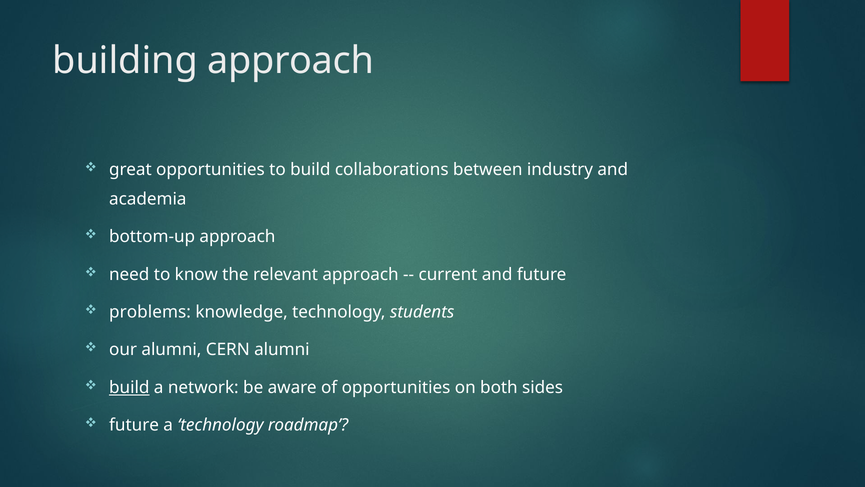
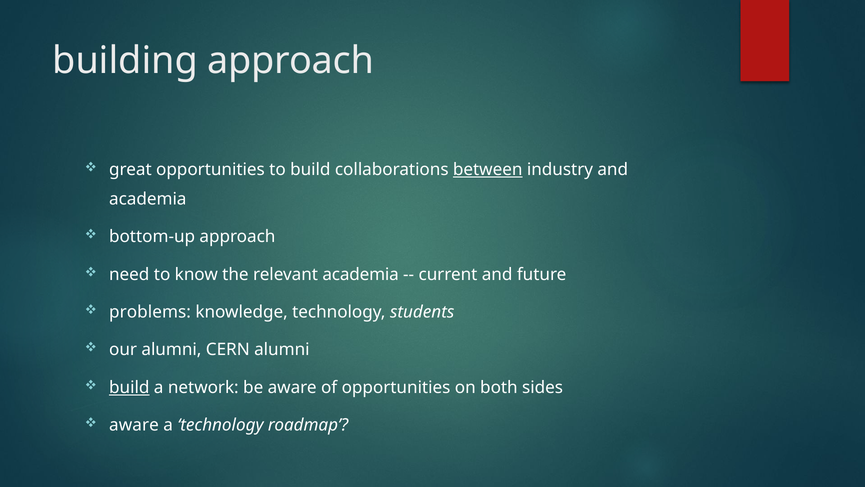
between underline: none -> present (488, 169)
relevant approach: approach -> academia (361, 274)
future: future -> aware (134, 425)
